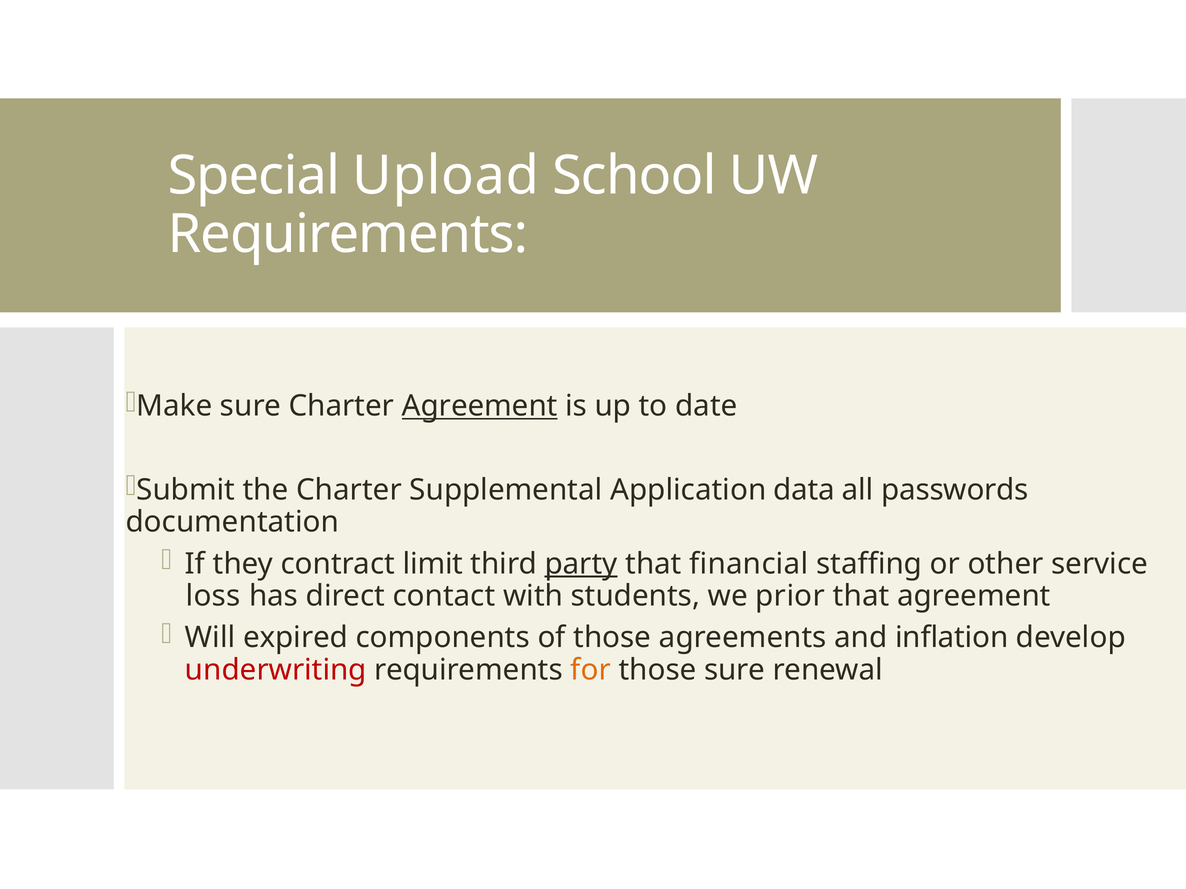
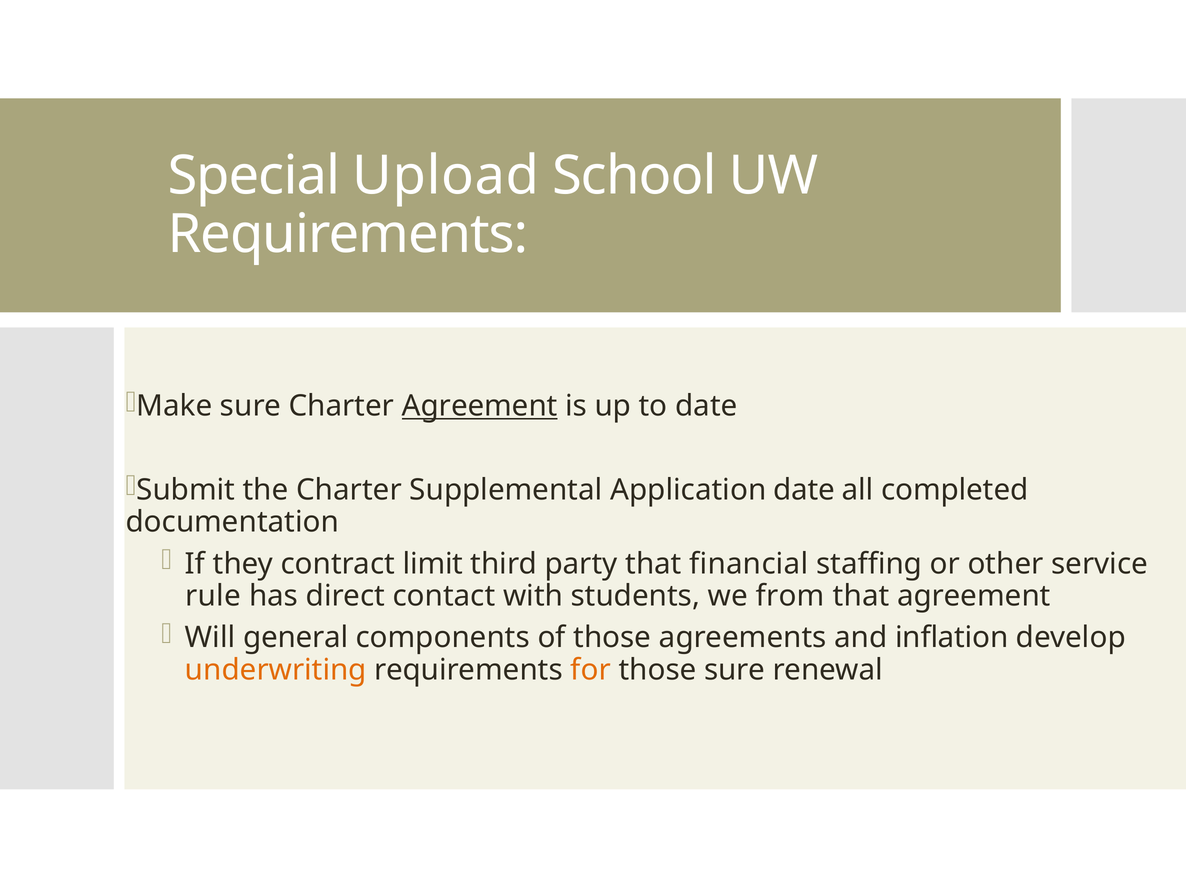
Application data: data -> date (804, 490)
passwords: passwords -> completed (955, 490)
party underline: present -> none (581, 564)
loss: loss -> rule (213, 596)
prior: prior -> from (790, 596)
expired: expired -> general (296, 638)
underwriting colour: red -> orange (276, 670)
